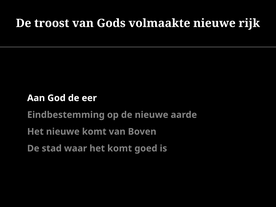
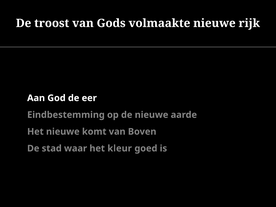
het komt: komt -> kleur (120, 148)
